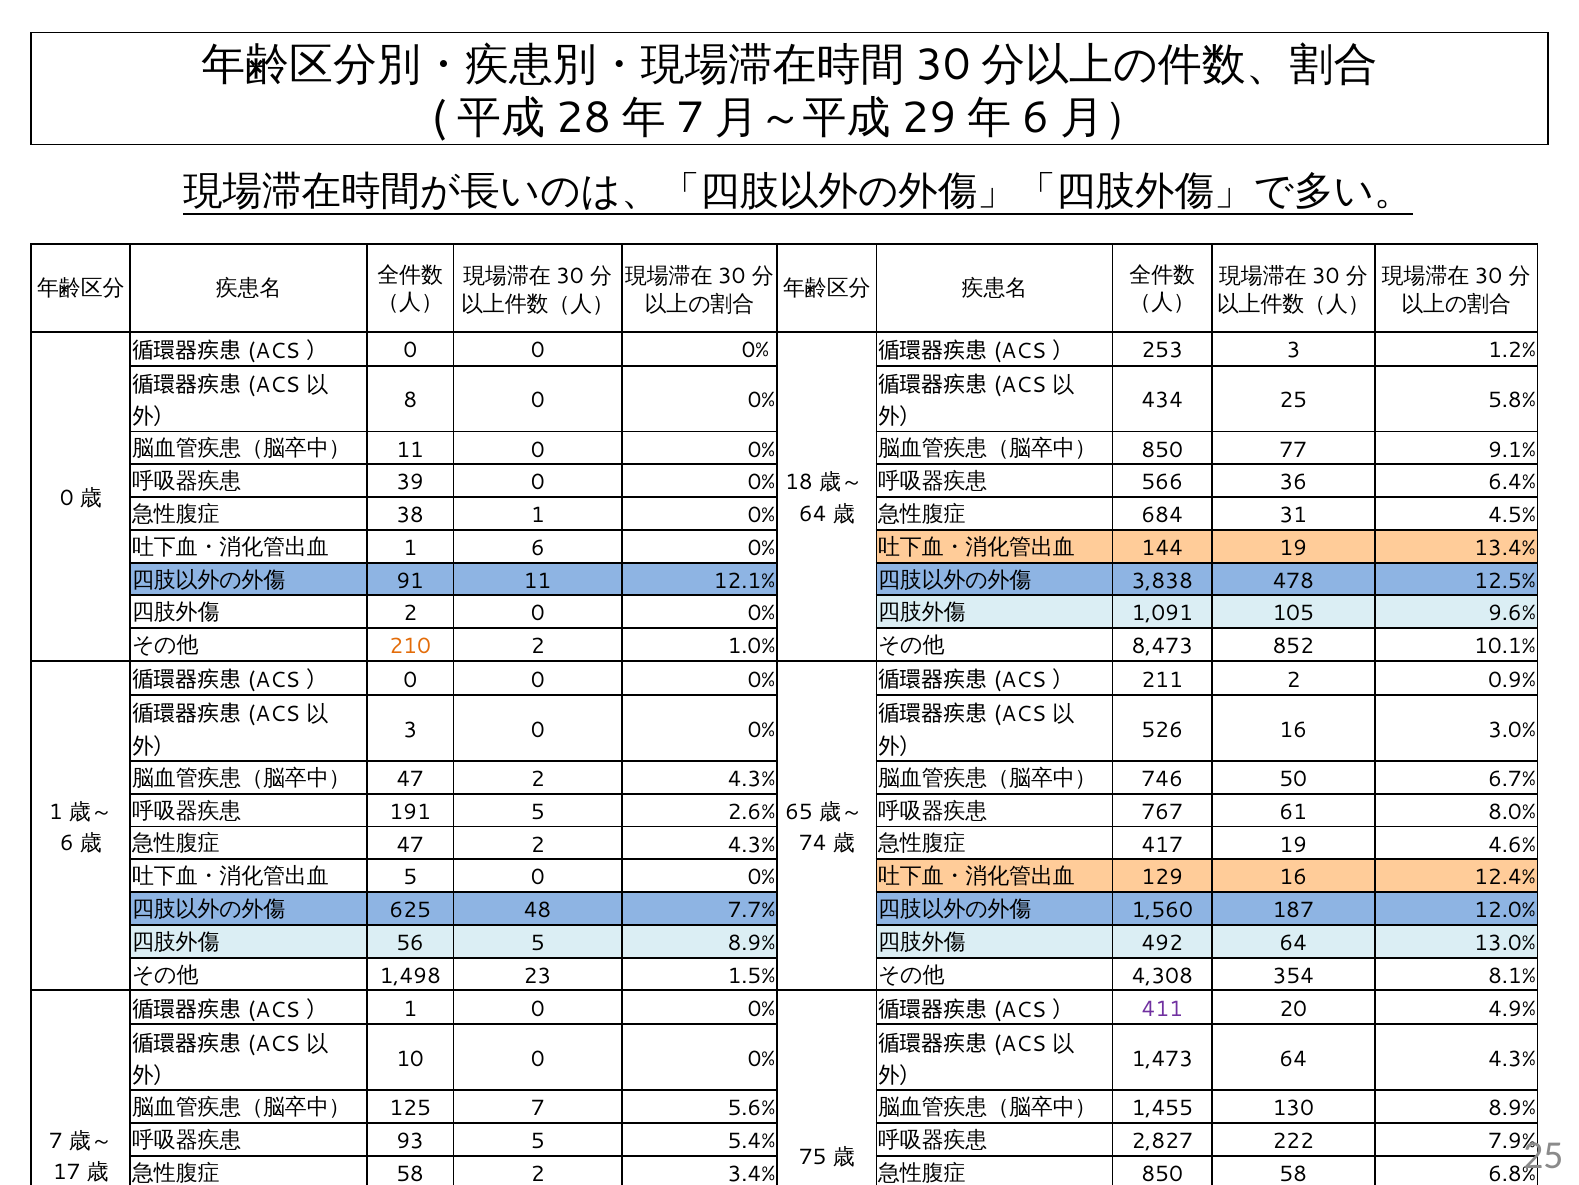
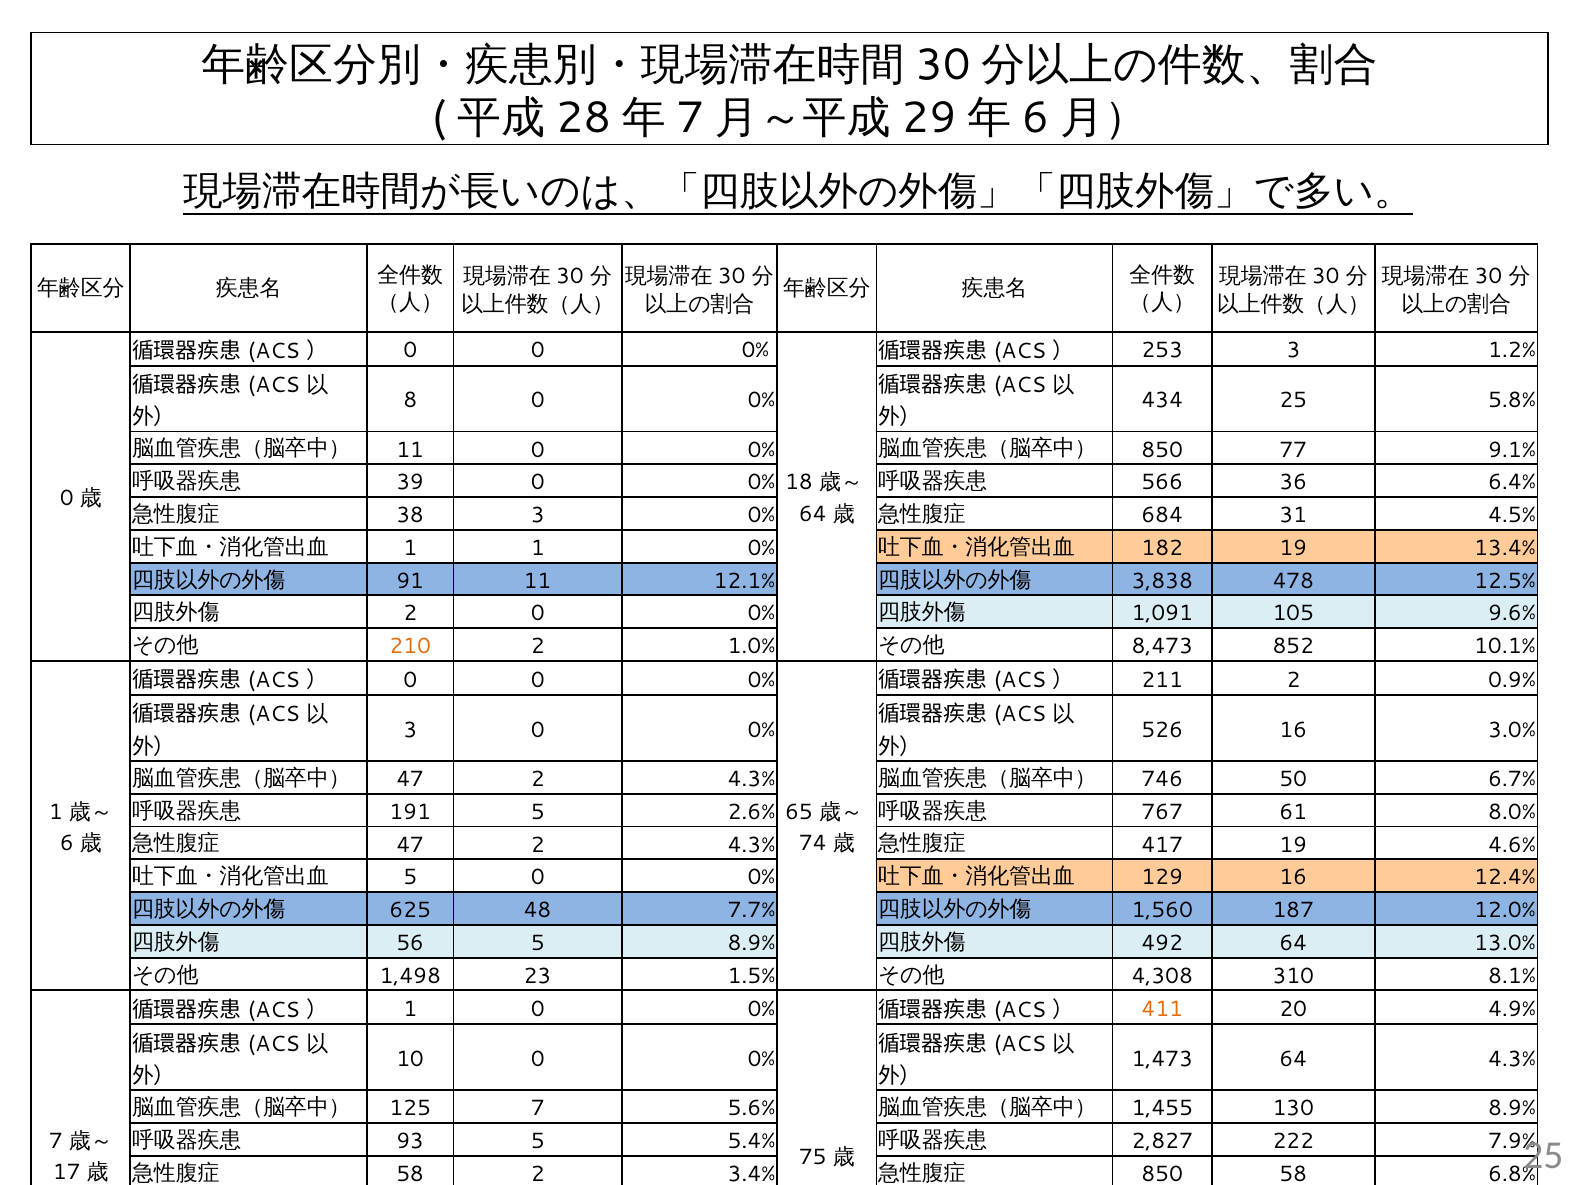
38 1: 1 -> 3 (538, 515)
1 6: 6 -> 1 (538, 548)
144: 144 -> 182 (1162, 548)
354: 354 -> 310 (1293, 975)
411 colour: purple -> orange (1162, 1009)
